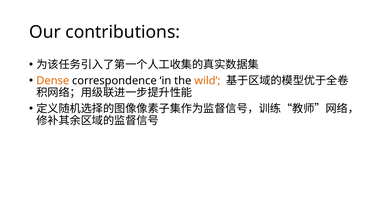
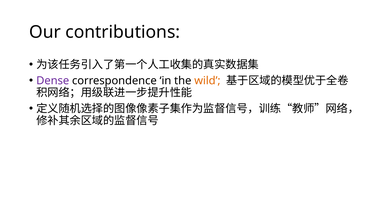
Dense colour: orange -> purple (53, 81)
